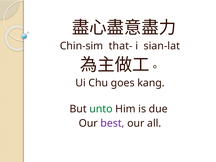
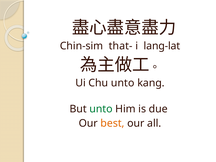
sian-lat: sian-lat -> lang-lat (162, 46)
Chu goes: goes -> unto (123, 83)
best colour: purple -> orange (112, 123)
